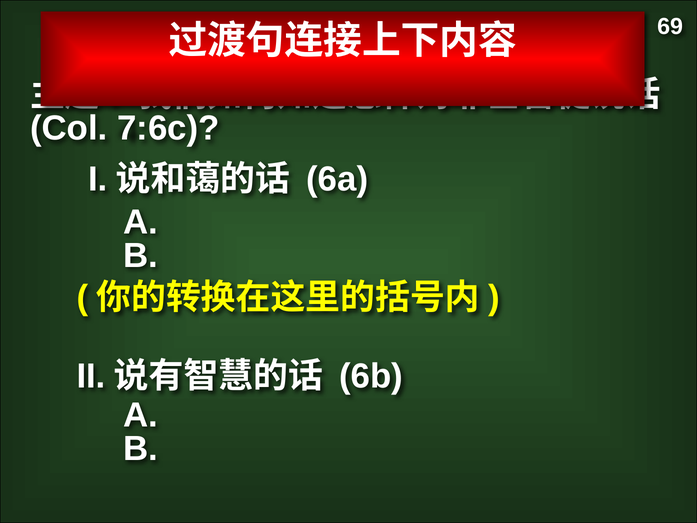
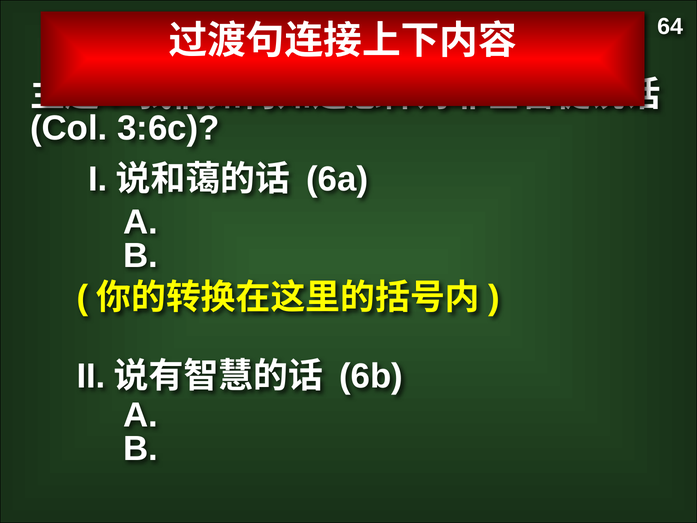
69: 69 -> 64 (670, 26)
7:6c: 7:6c -> 3:6c (168, 128)
